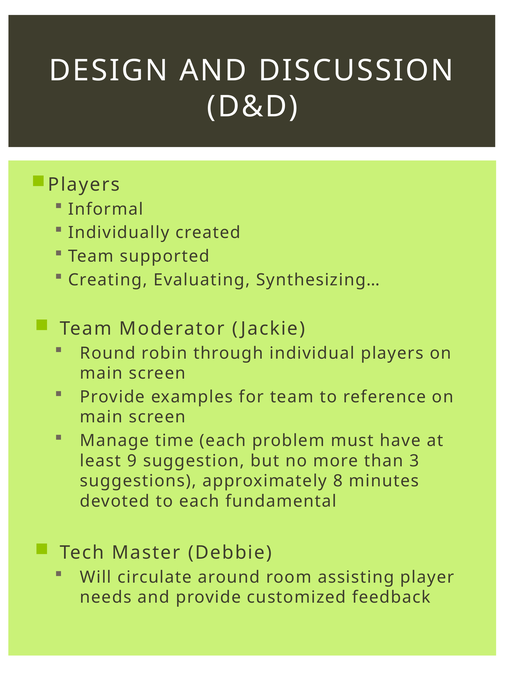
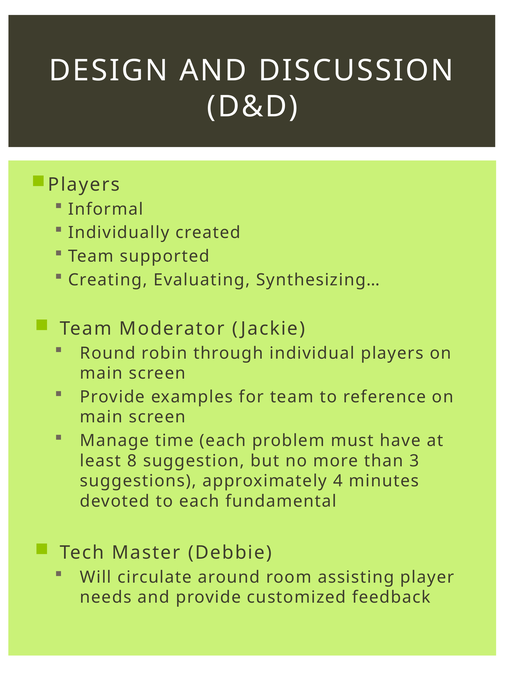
9: 9 -> 8 (132, 461)
8: 8 -> 4 (338, 481)
